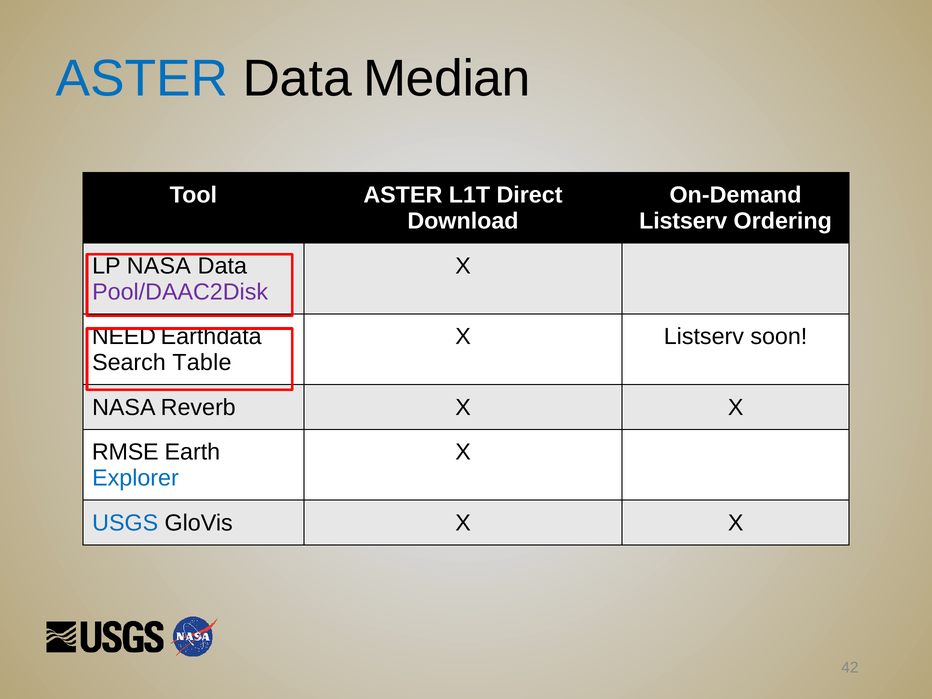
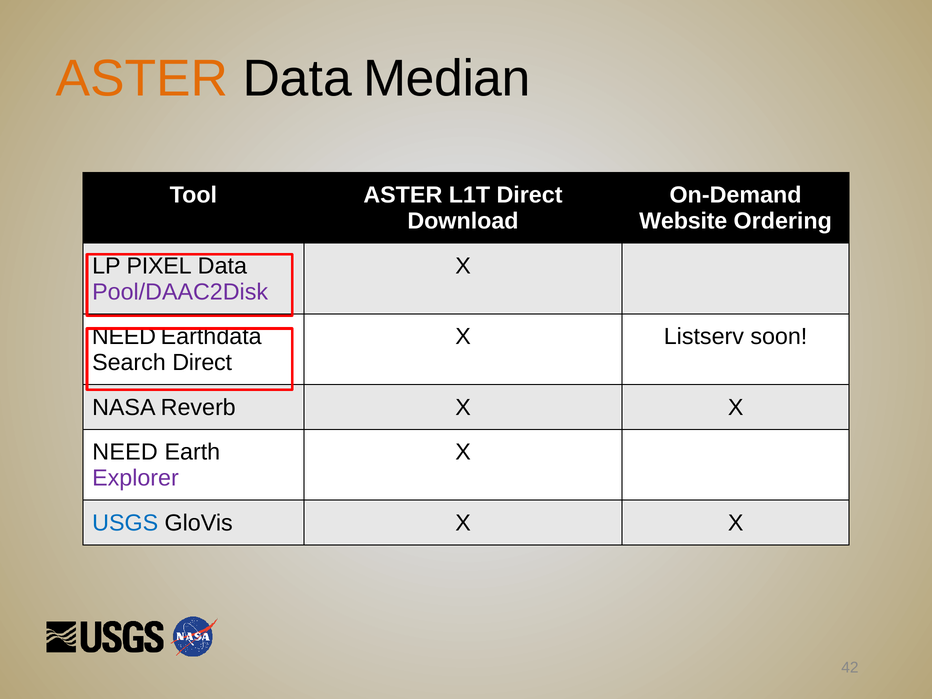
ASTER colour: blue -> orange (142, 79)
Listserv: Listserv -> Website (683, 221)
LP NASA: NASA -> PIXEL (159, 266)
Search Table: Table -> Direct (202, 363)
RMSE: RMSE -> NEED (125, 452)
Explorer colour: blue -> purple (135, 478)
